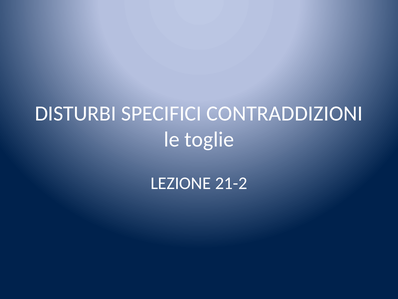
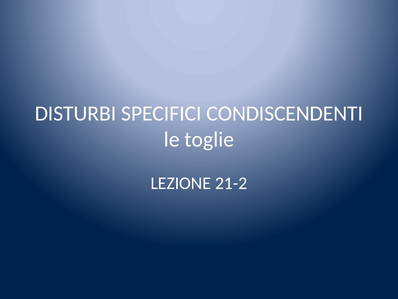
CONTRADDIZIONI: CONTRADDIZIONI -> CONDISCENDENTI (285, 113)
